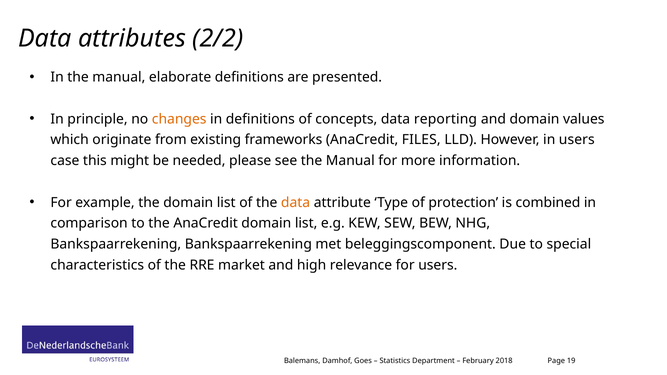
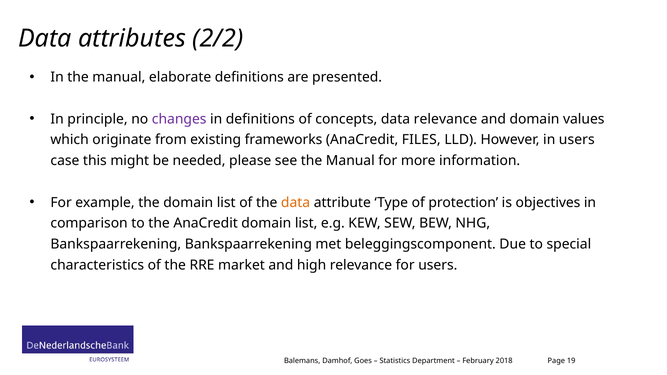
changes colour: orange -> purple (179, 119)
data reporting: reporting -> relevance (446, 119)
combined: combined -> objectives (548, 203)
